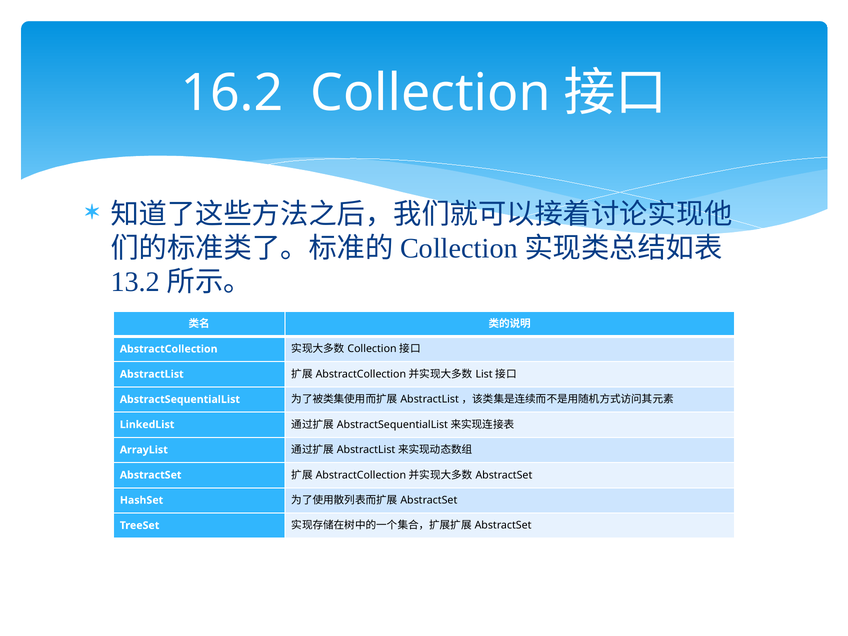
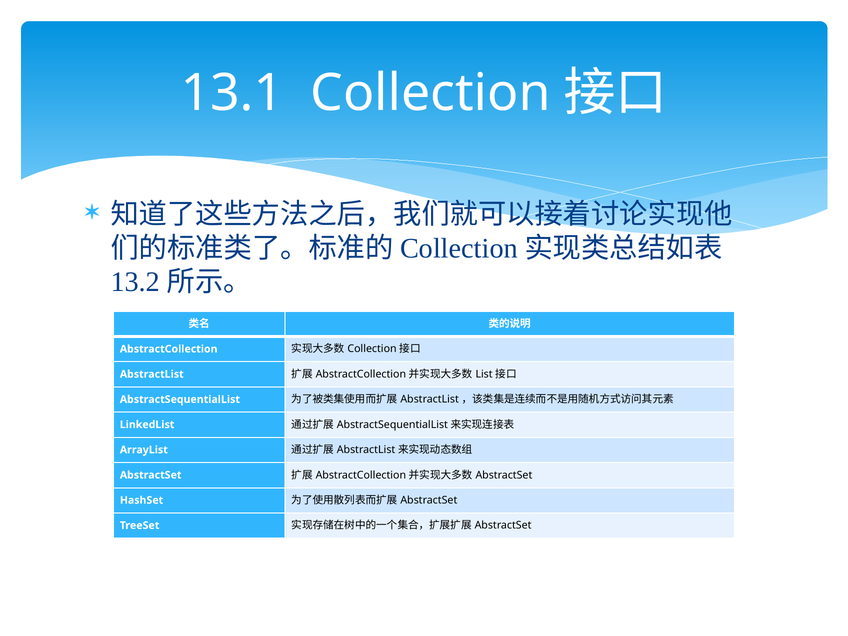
16.2: 16.2 -> 13.1 (232, 93)
